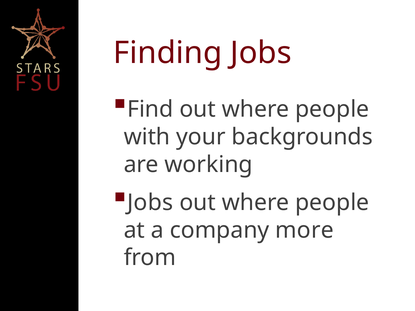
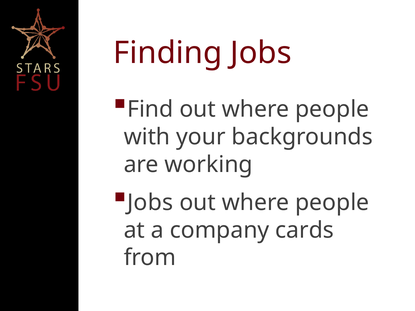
more: more -> cards (305, 230)
